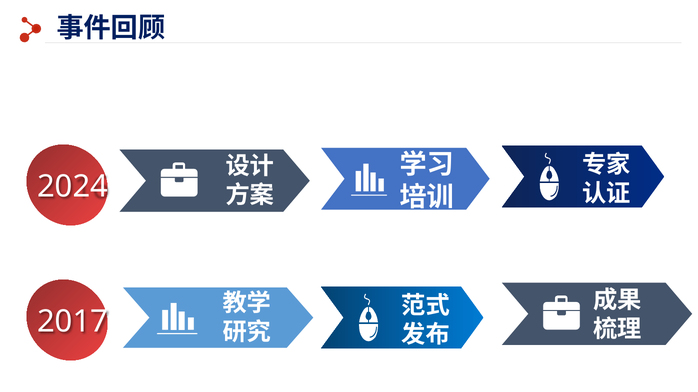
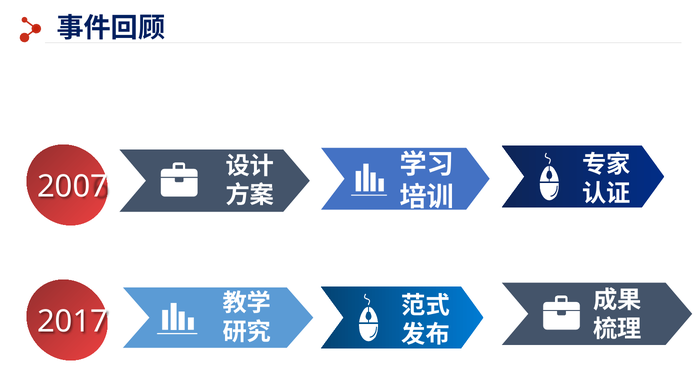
2024: 2024 -> 2007 (73, 187)
